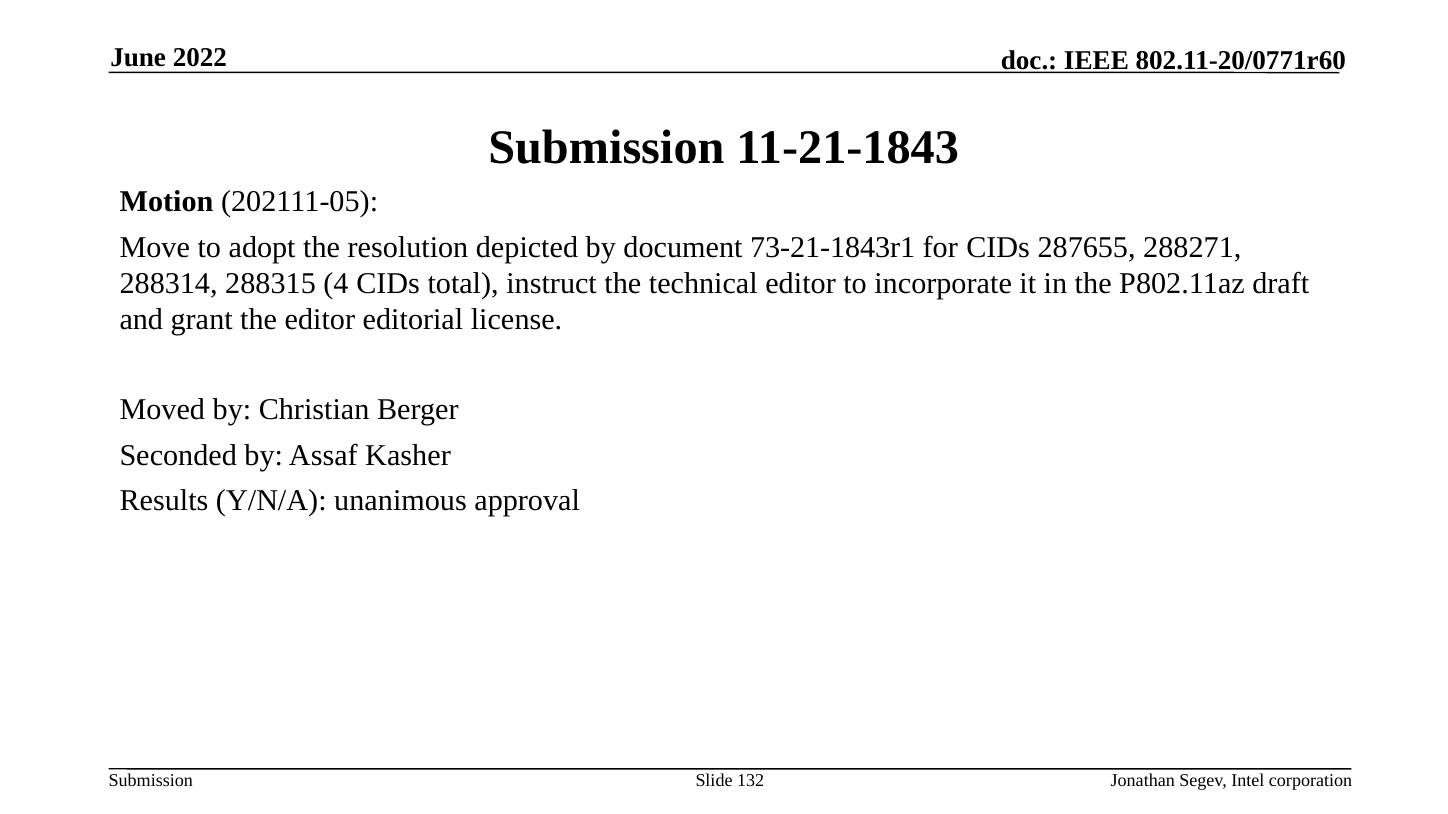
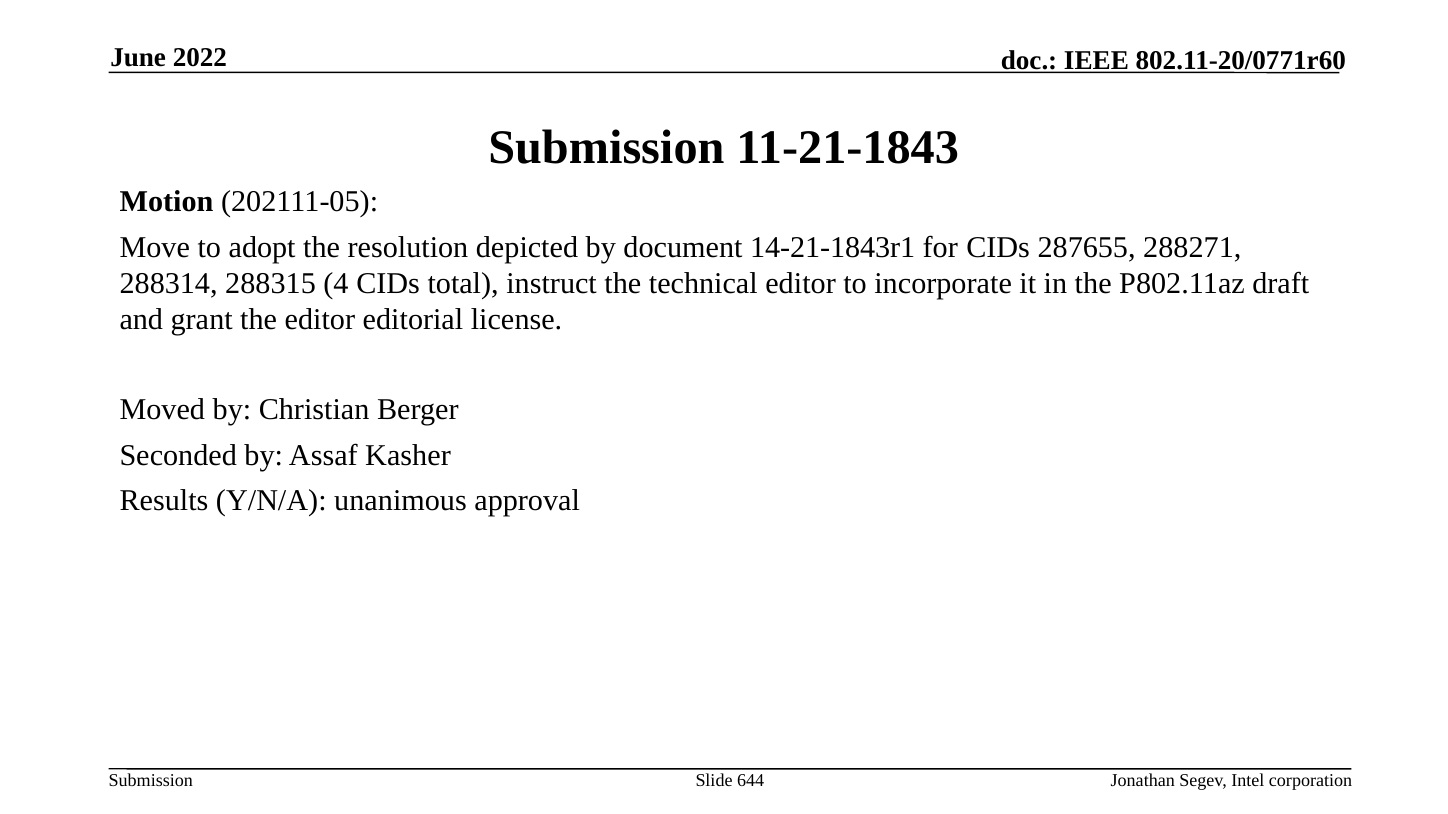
73-21-1843r1: 73-21-1843r1 -> 14-21-1843r1 (833, 247)
132: 132 -> 644 (751, 781)
